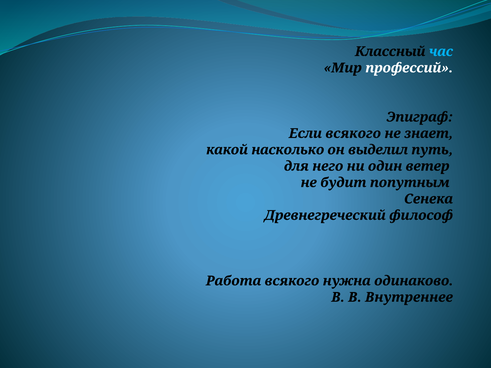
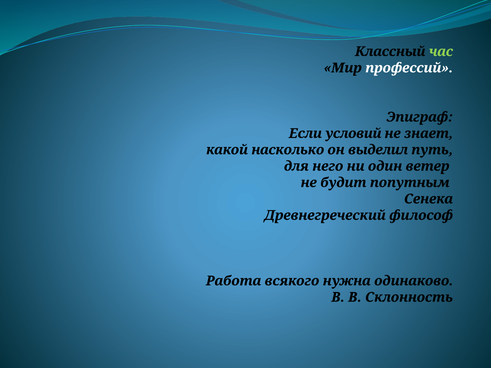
час colour: light blue -> light green (441, 52)
Если всякого: всякого -> условий (353, 134)
Внутреннее: Внутреннее -> Склонность (409, 297)
